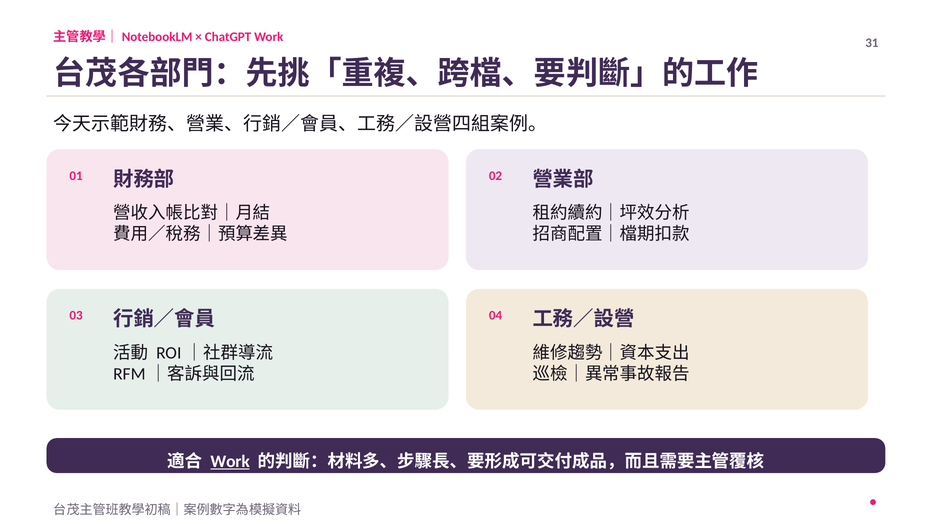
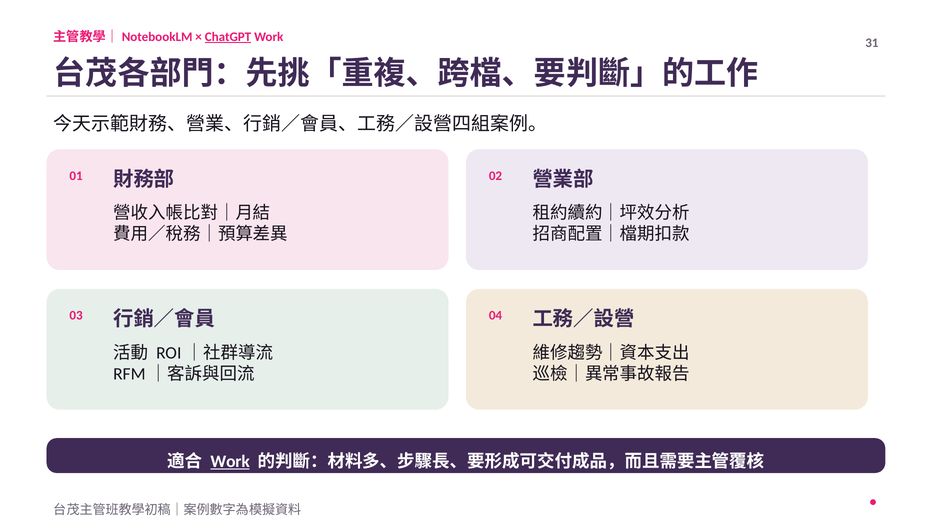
ChatGPT underline: none -> present (228, 37)
